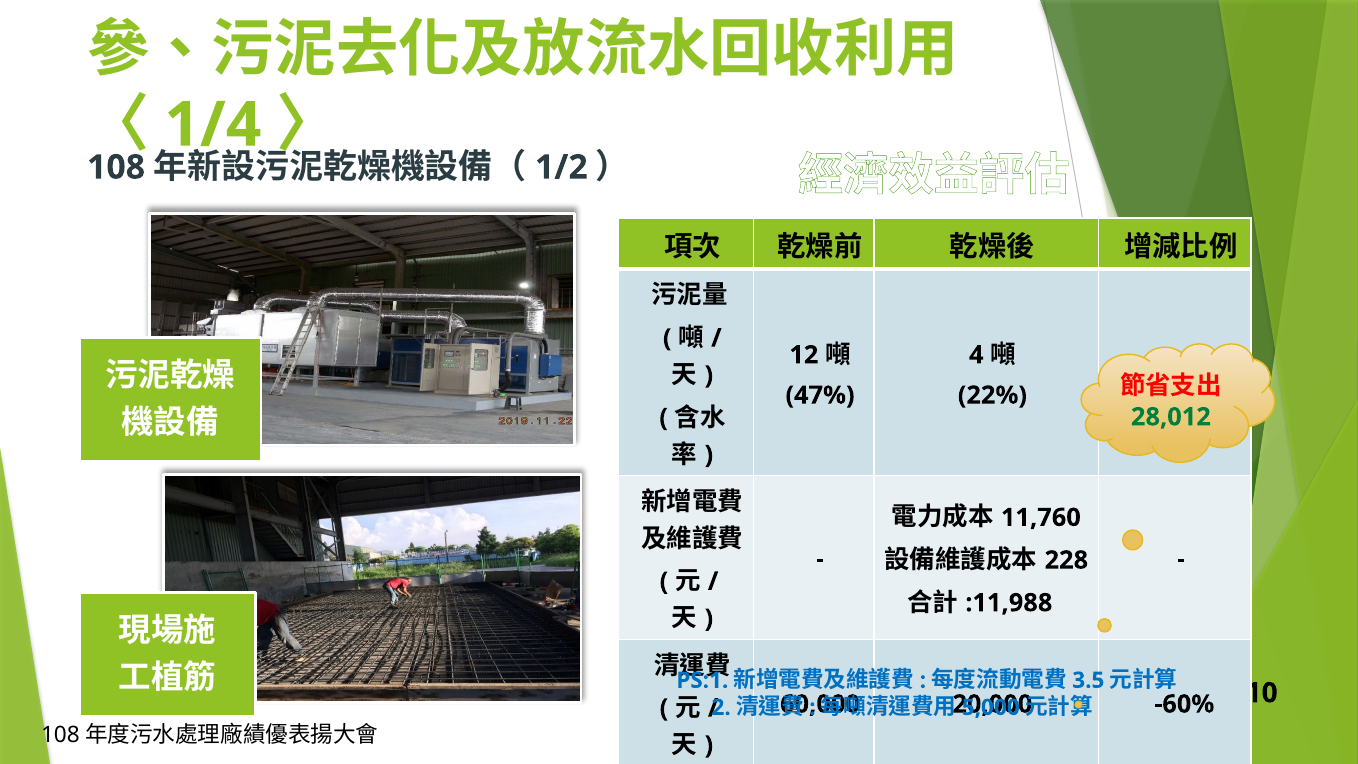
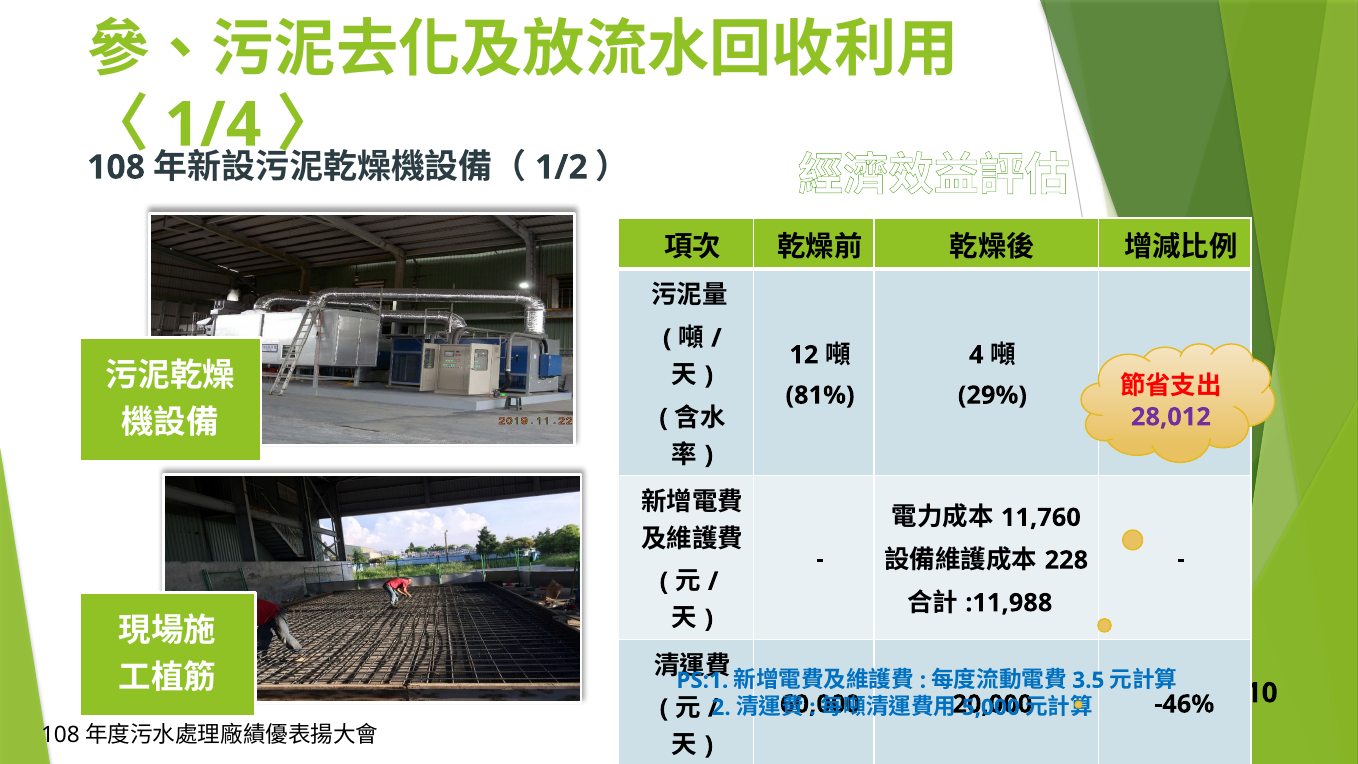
47%: 47% -> 81% (820, 395)
22%: 22% -> 29% (992, 395)
28,012 colour: green -> purple (1171, 417)
-60%: -60% -> -46% (1184, 704)
